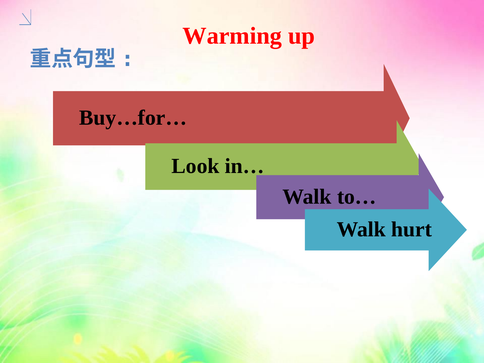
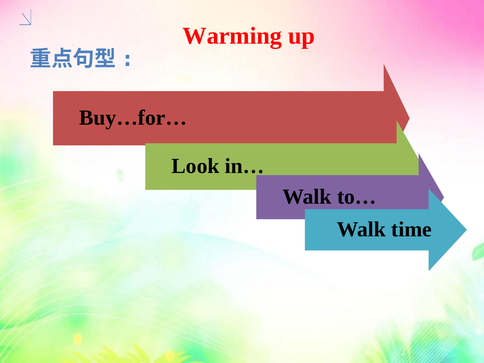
hurt: hurt -> time (412, 229)
